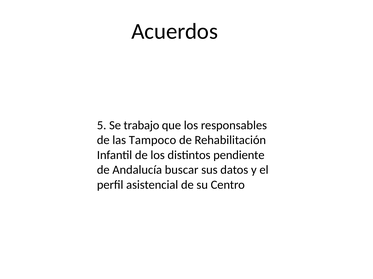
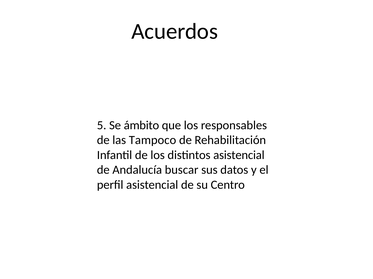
trabajo: trabajo -> ámbito (141, 126)
distintos pendiente: pendiente -> asistencial (239, 155)
